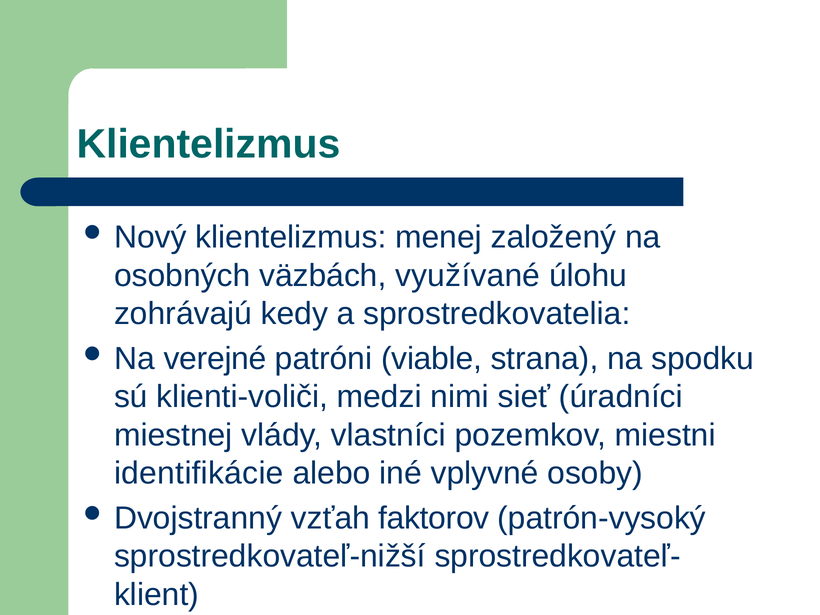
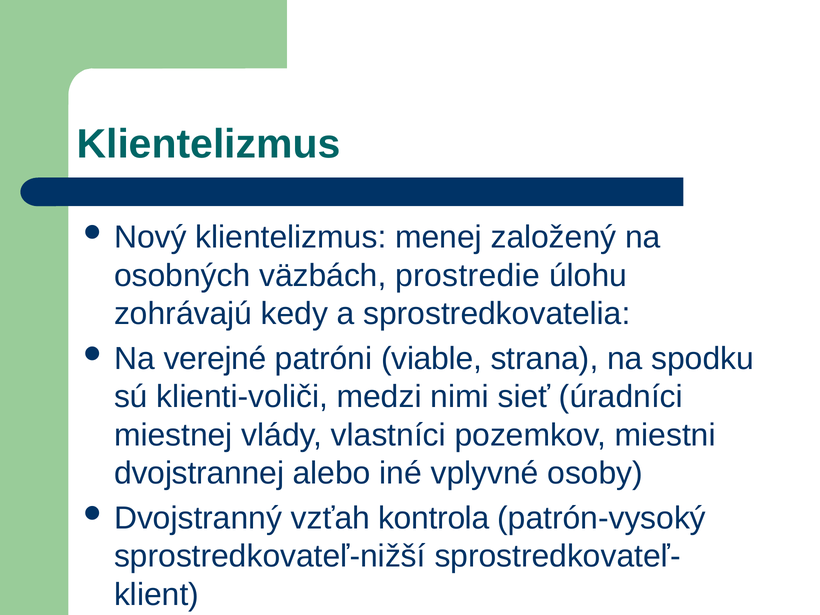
využívané: využívané -> prostredie (468, 276)
identifikácie: identifikácie -> dvojstrannej (199, 473)
faktorov: faktorov -> kontrola (434, 518)
